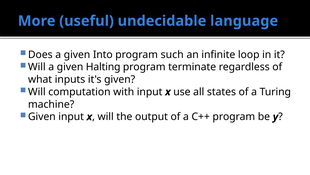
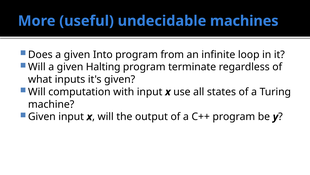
language: language -> machines (244, 21)
such: such -> from (172, 54)
